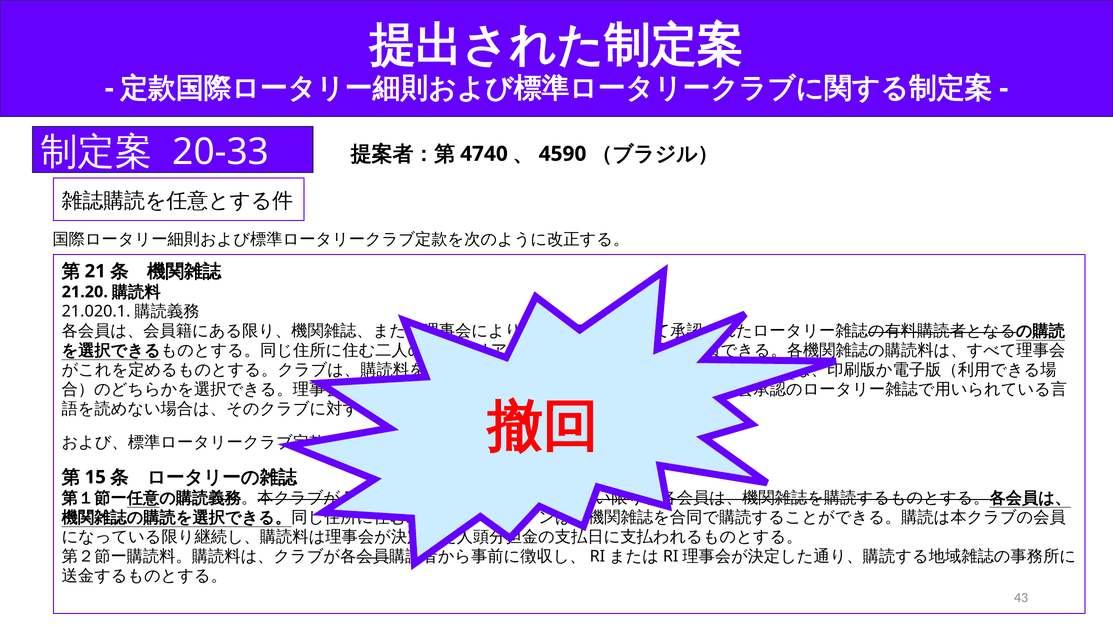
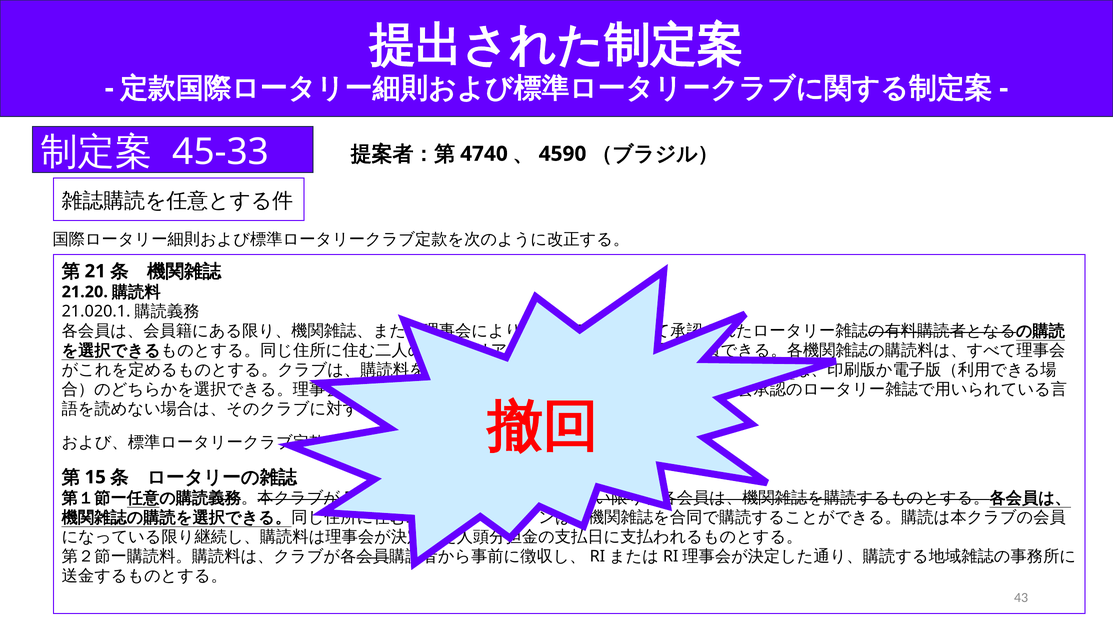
20-33: 20-33 -> 45-33 (221, 152)
